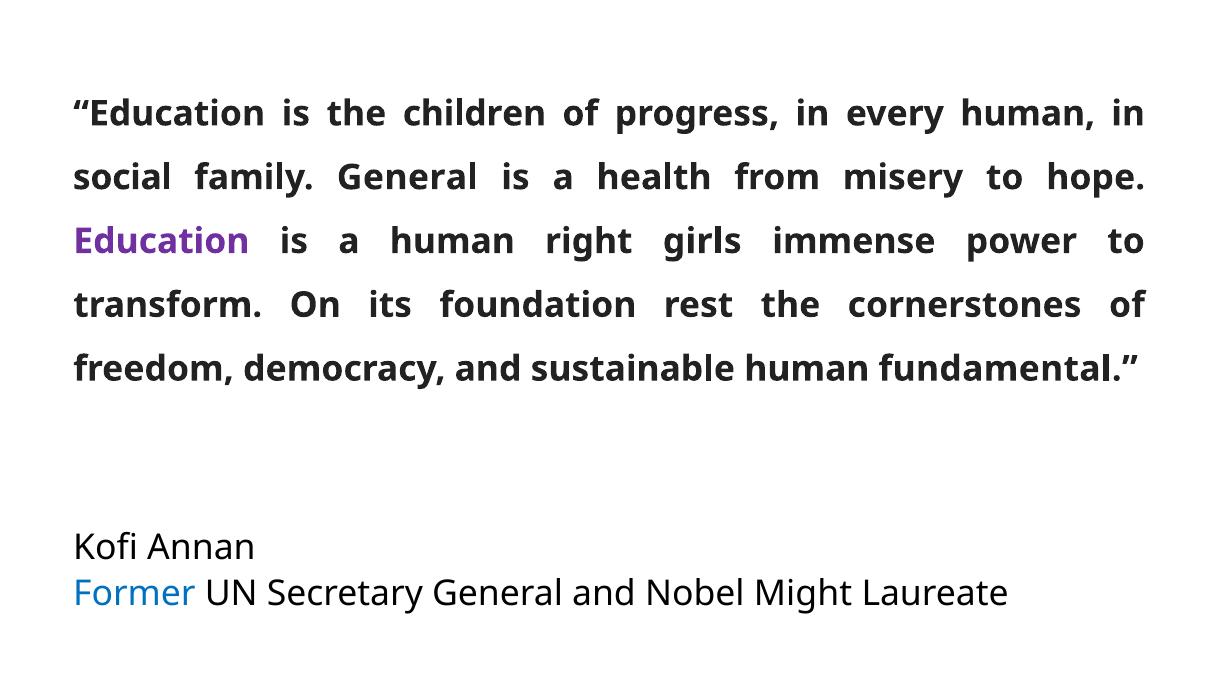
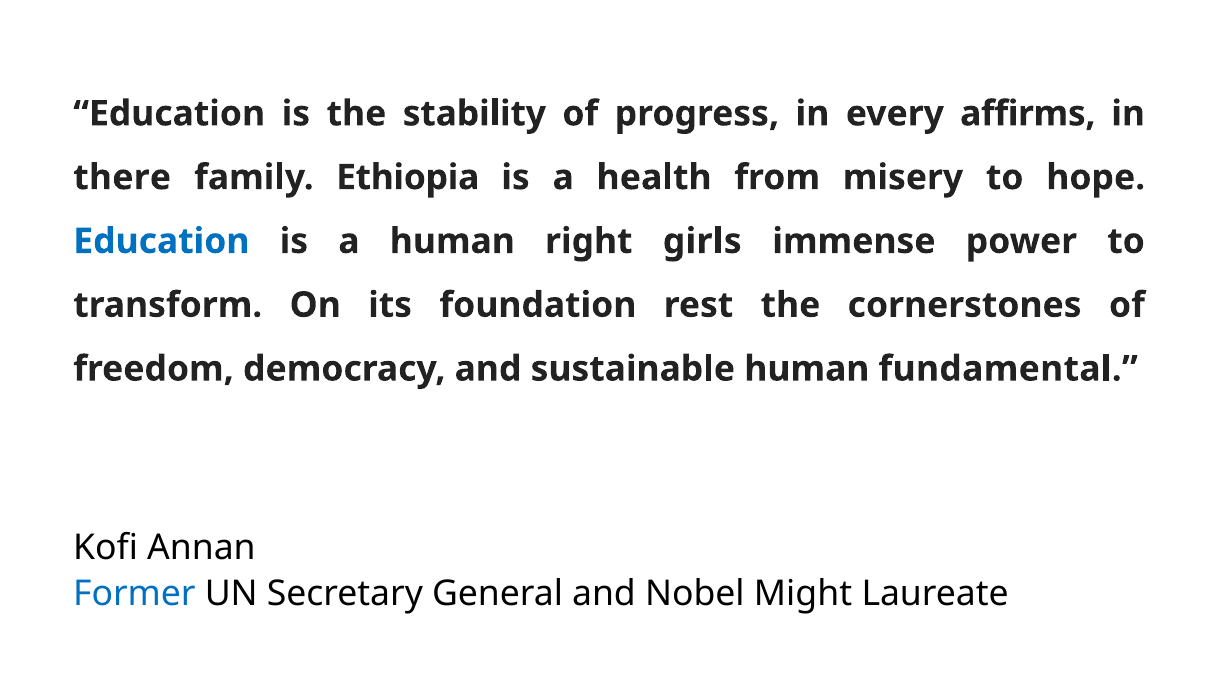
children: children -> stability (474, 114)
every human: human -> affirms (1028, 114)
social: social -> there (122, 178)
family General: General -> Ethiopia (408, 178)
Education colour: purple -> blue (161, 242)
